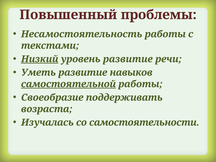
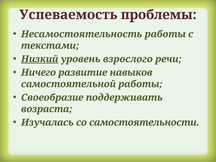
Повышенный: Повышенный -> Успеваемость (68, 15)
уровень развитие: развитие -> взрослого (128, 59)
Уметь: Уметь -> Ничего (39, 73)
самостоятельной underline: present -> none (68, 84)
